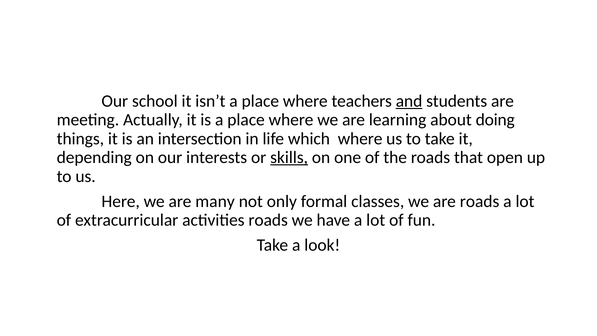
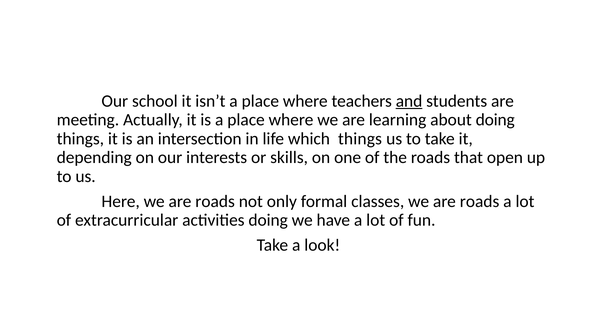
which where: where -> things (360, 139)
skills underline: present -> none (289, 157)
Here we are many: many -> roads (215, 201)
activities roads: roads -> doing (268, 220)
